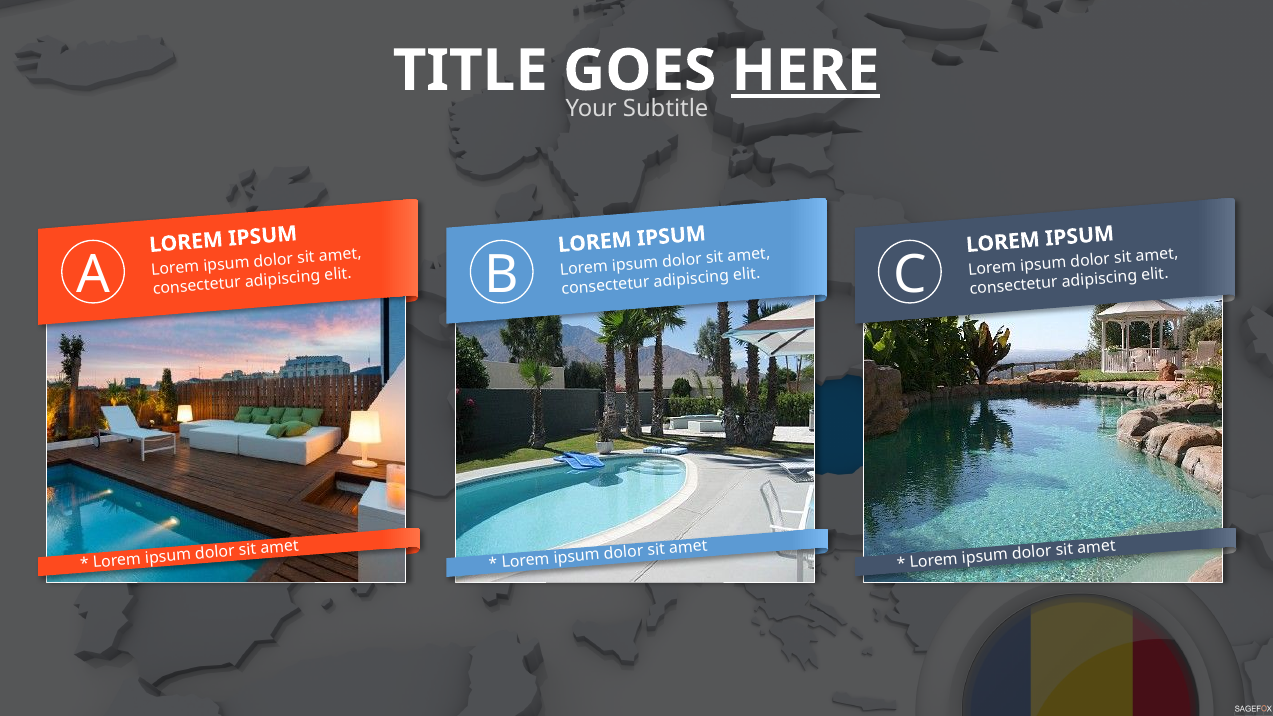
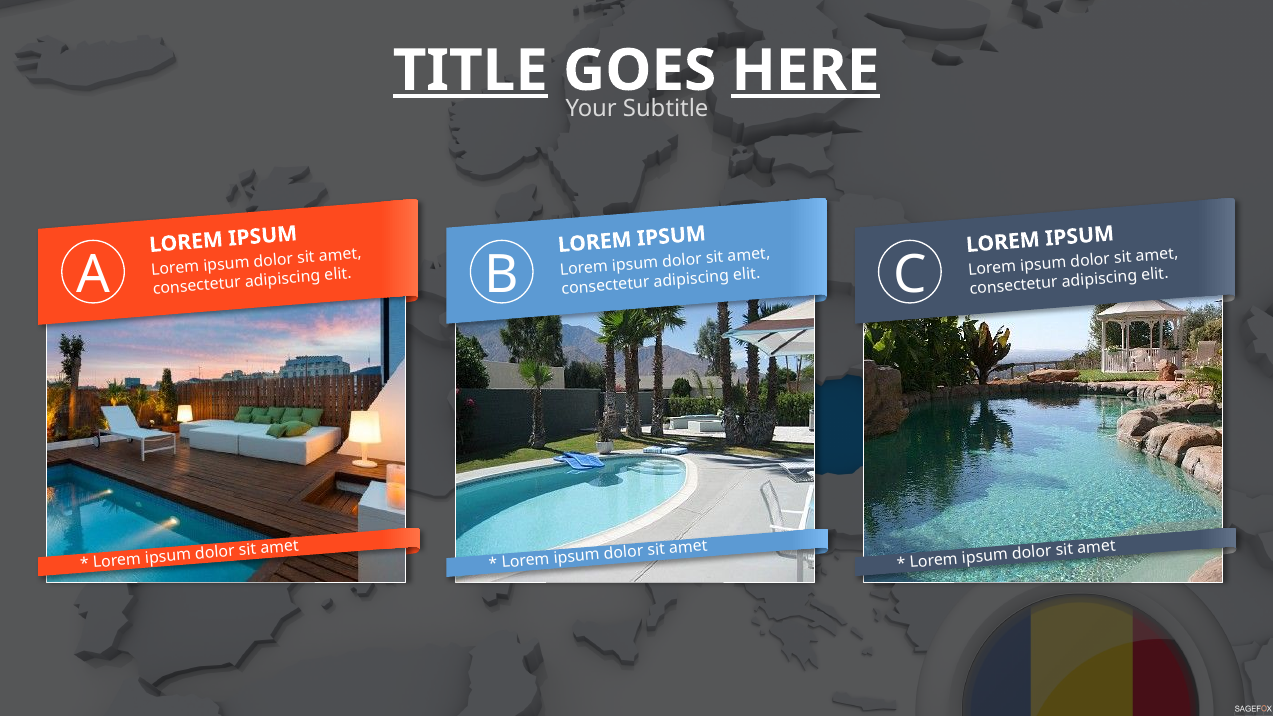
TITLE underline: none -> present (470, 71)
